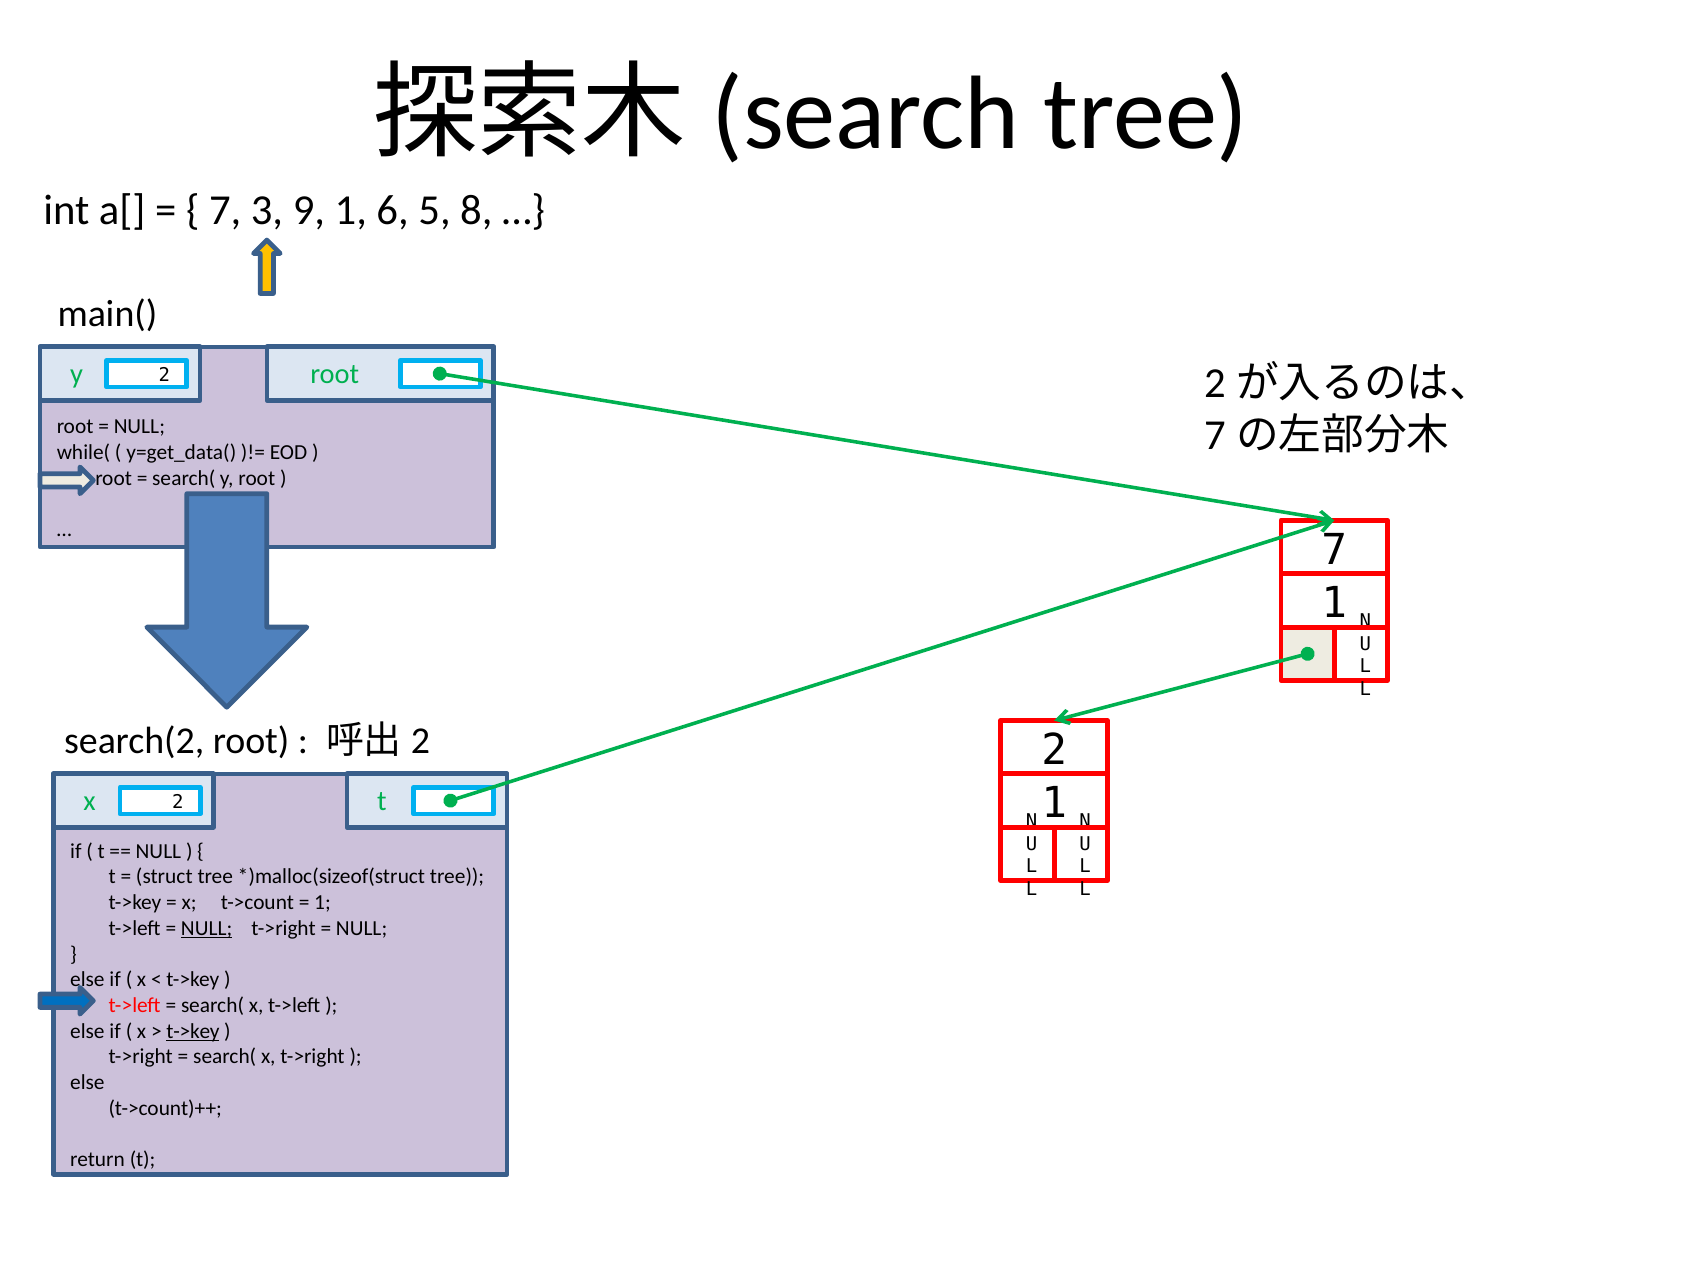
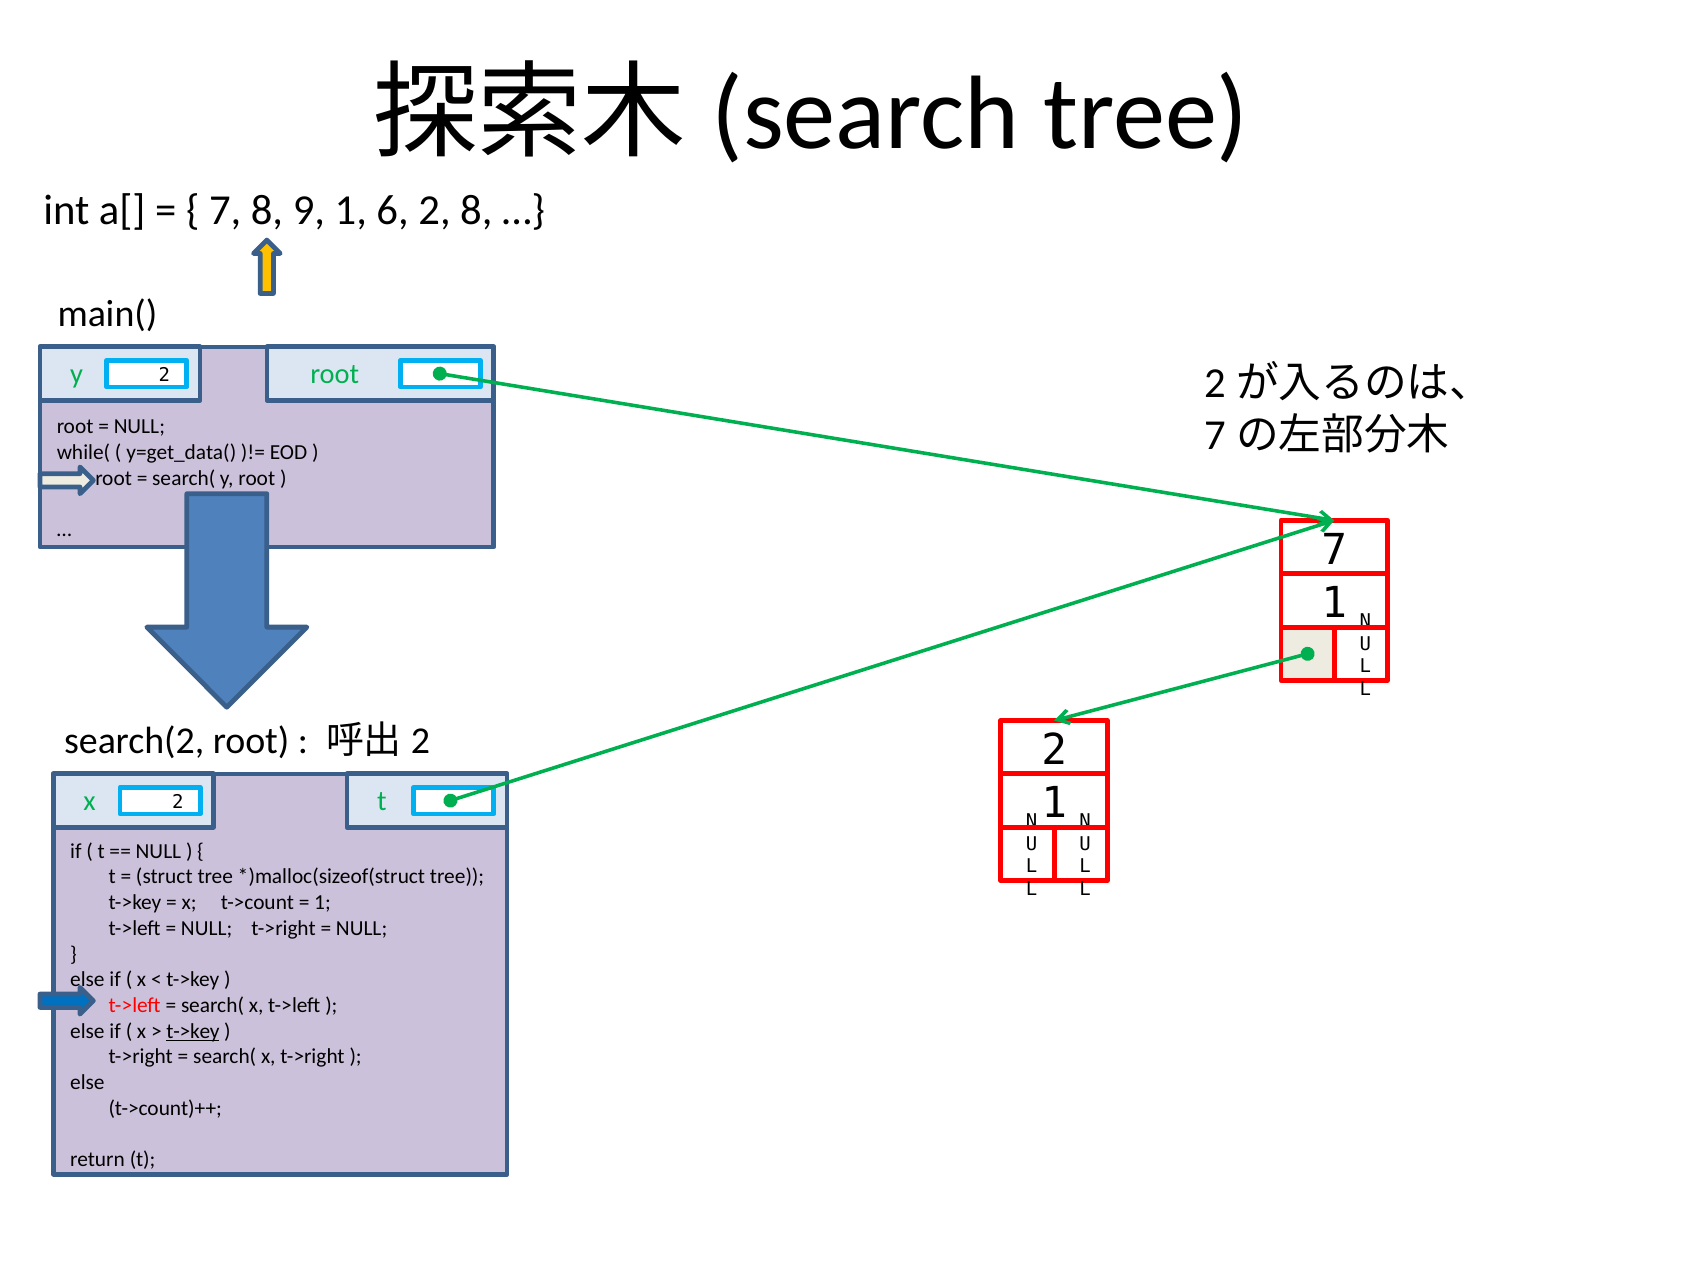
7 3: 3 -> 8 (267, 210)
6 5: 5 -> 2 (435, 210)
NULL underline: present -> none (207, 928)
